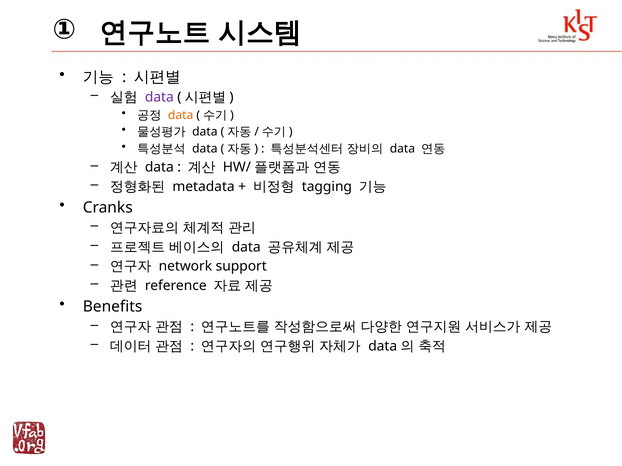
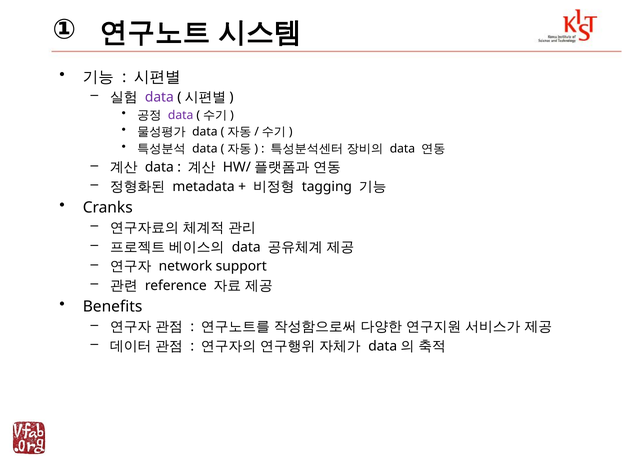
data colour: orange -> purple (181, 115)
